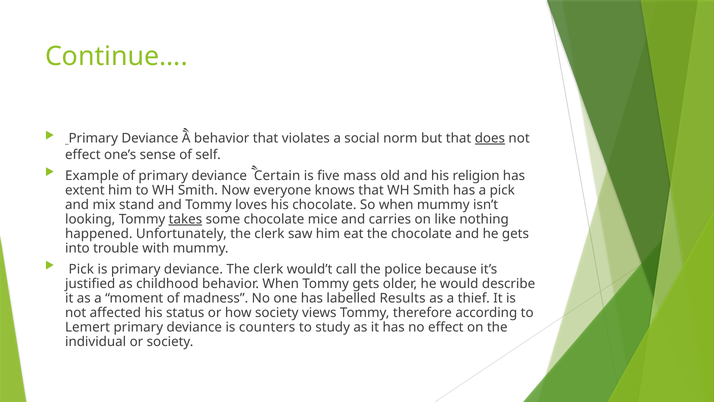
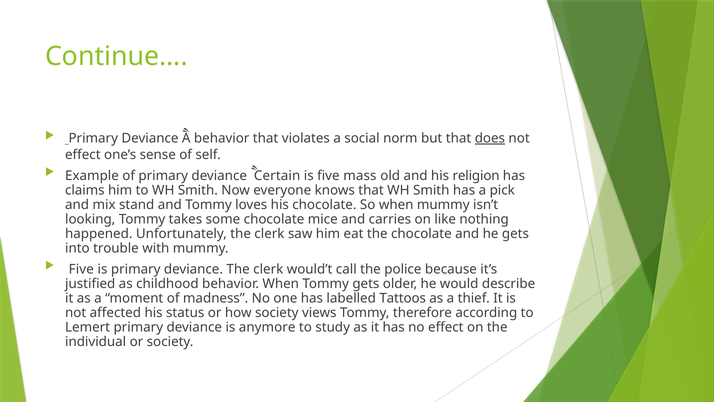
extent: extent -> claims (85, 190)
takes underline: present -> none (185, 219)
Pick: Pick -> Five (81, 269)
Results: Results -> Tattoos (403, 298)
counters: counters -> anymore (267, 327)
